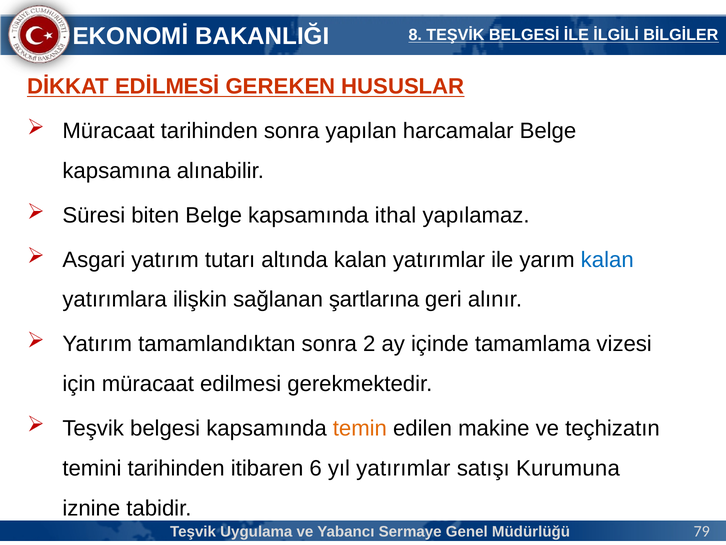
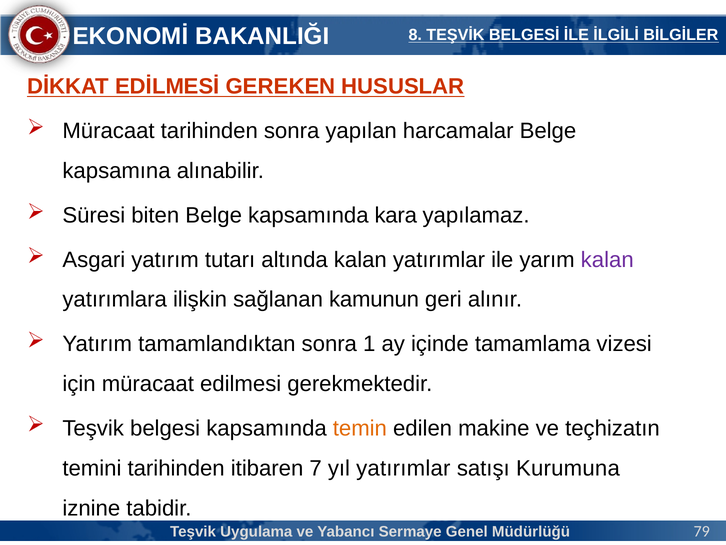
ithal: ithal -> kara (396, 215)
kalan colour: blue -> purple (607, 259)
şartlarına: şartlarına -> kamunun (374, 299)
2: 2 -> 1 (369, 344)
6: 6 -> 7 (316, 468)
